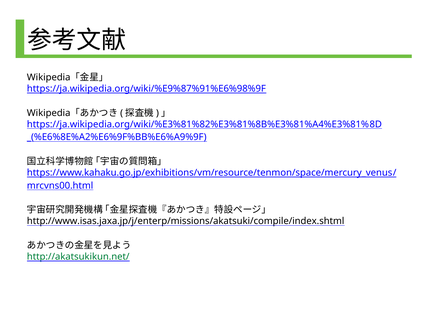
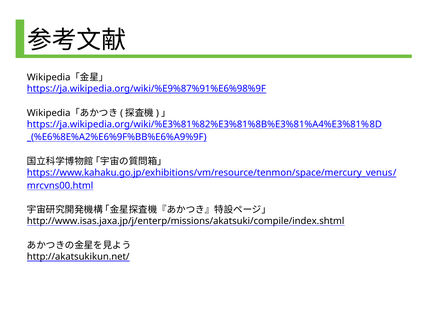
http://akatsukikun.net/ colour: green -> black (78, 257)
